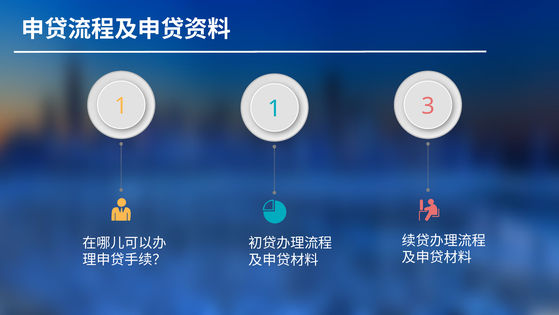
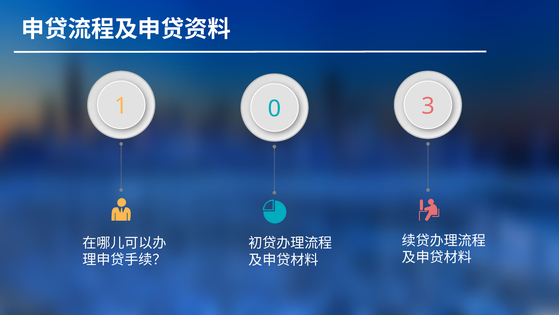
1 1: 1 -> 0 (275, 109)
